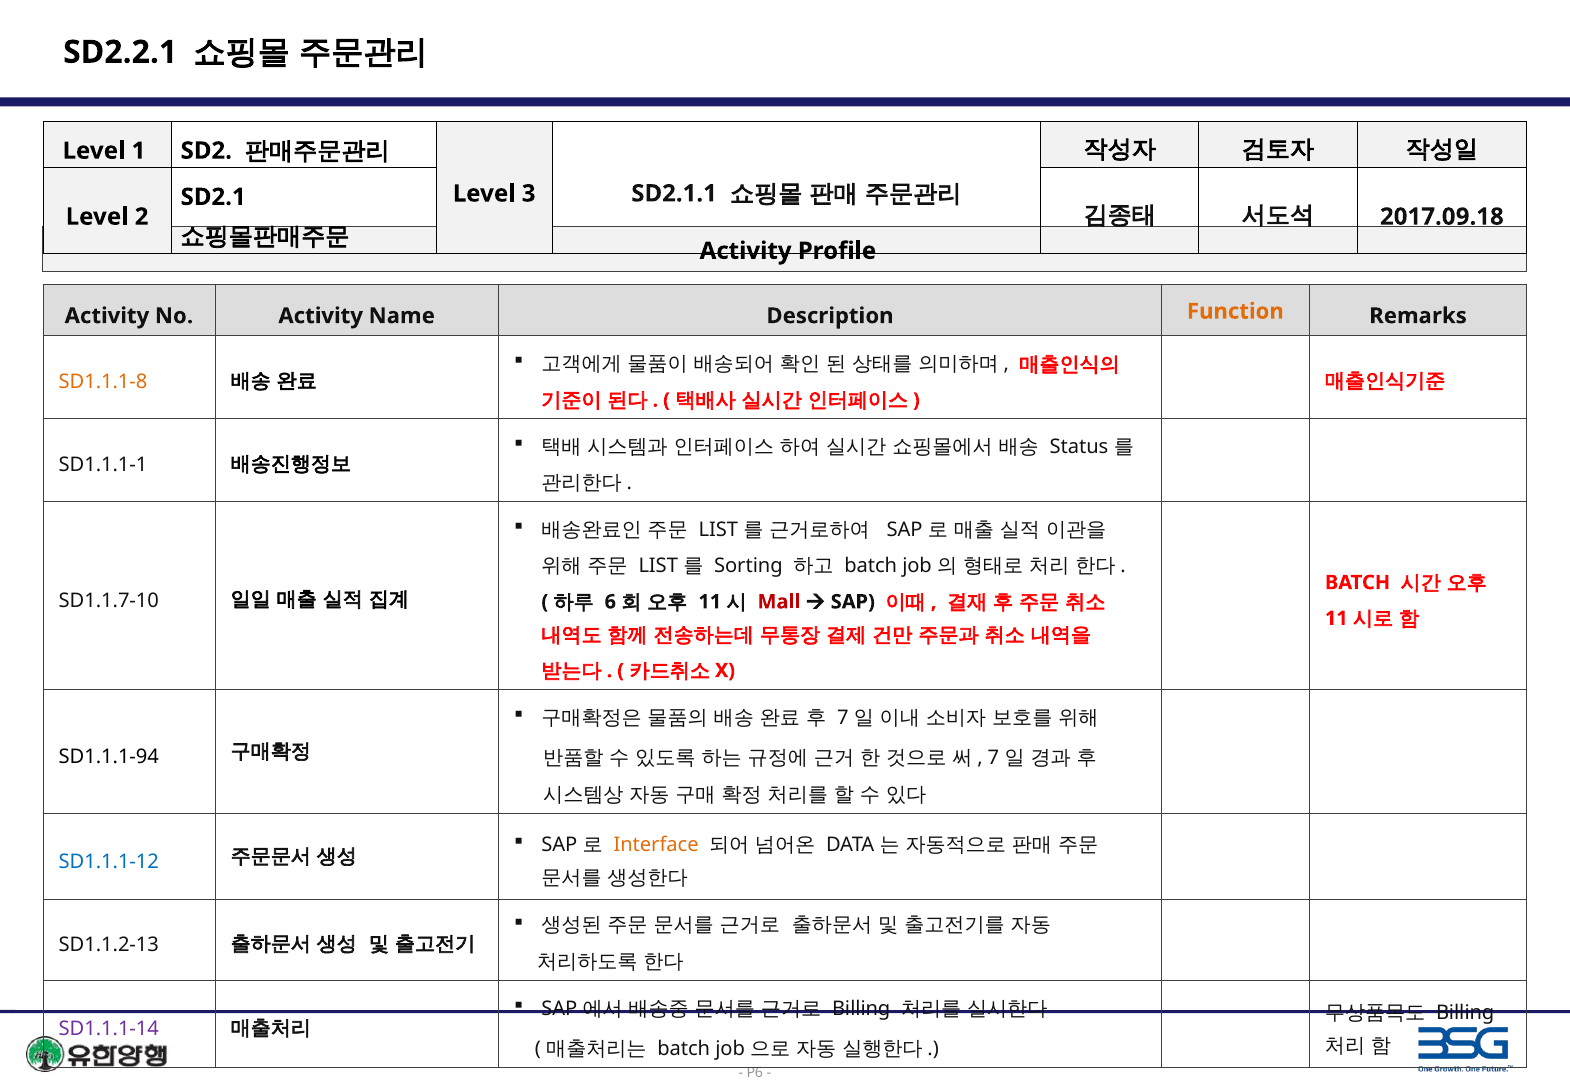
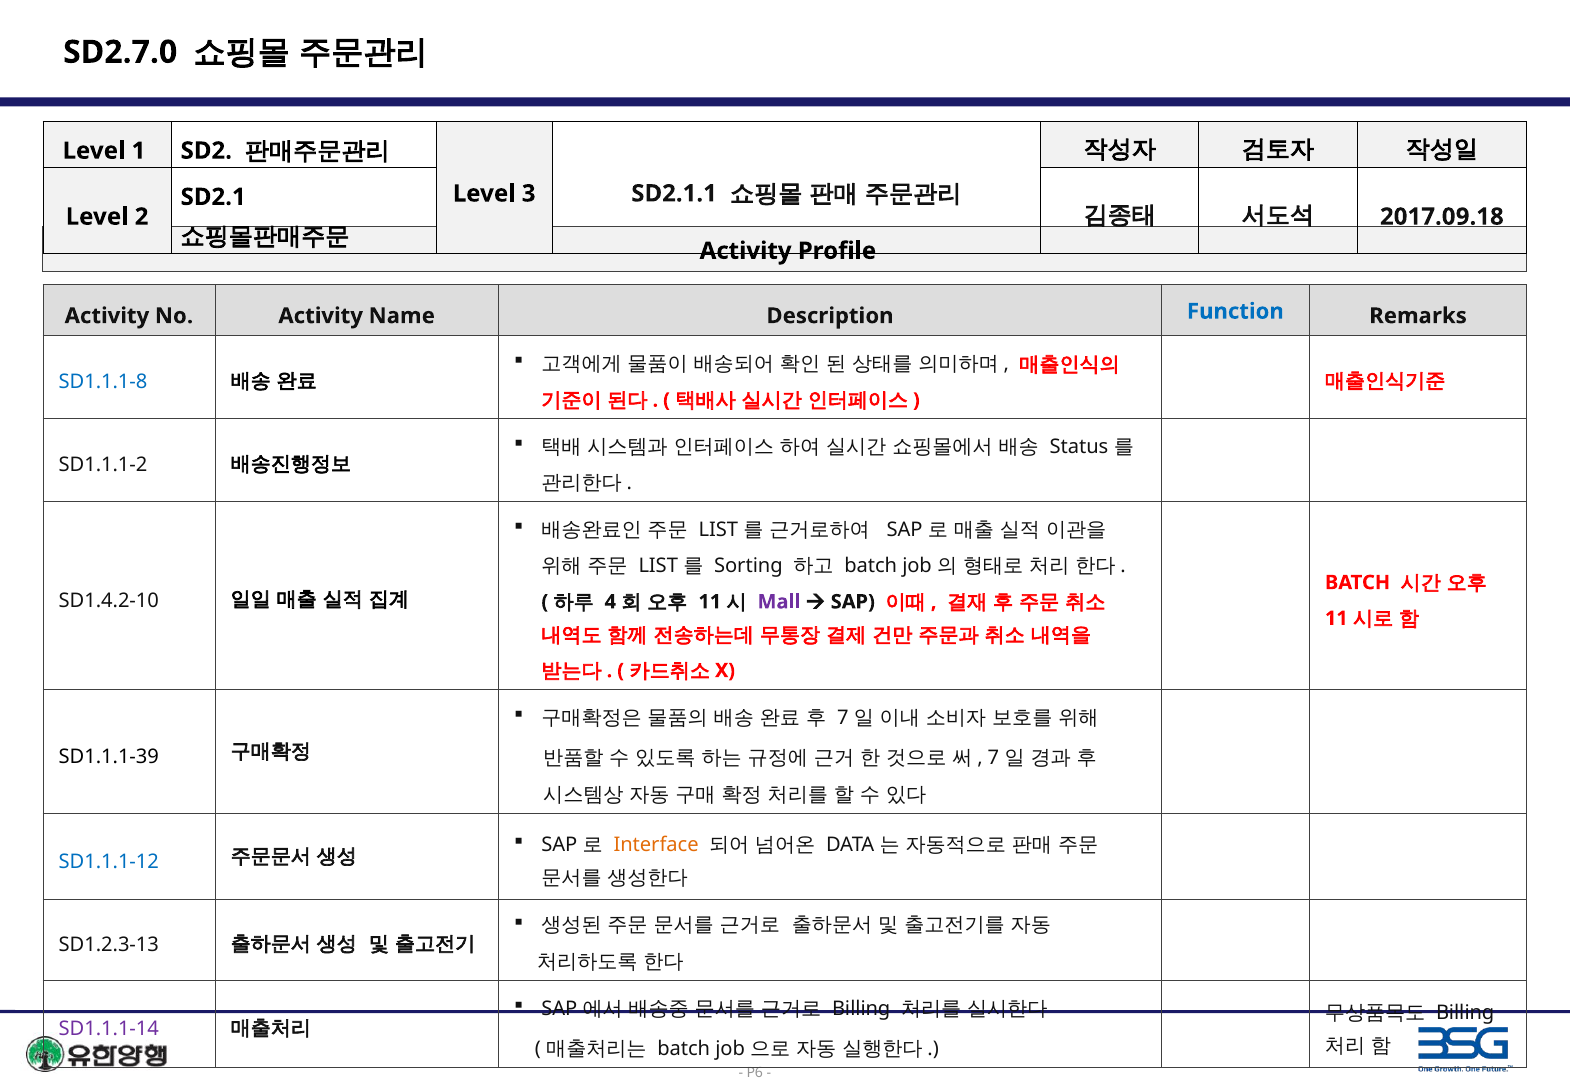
SD2.2.1: SD2.2.1 -> SD2.7.0 (120, 52)
Function colour: orange -> blue (1235, 311)
SD1.1.1-8 colour: orange -> blue (103, 382)
SD1.1.1-1: SD1.1.1-1 -> SD1.1.1-2 (103, 465)
SD1.1.7-10: SD1.1.7-10 -> SD1.4.2-10 (109, 601)
6: 6 -> 4 (610, 602)
Mall colour: red -> purple (779, 602)
SD1.1.1-94: SD1.1.1-94 -> SD1.1.1-39 (109, 756)
SD1.1.2-13: SD1.1.2-13 -> SD1.2.3-13 (109, 945)
